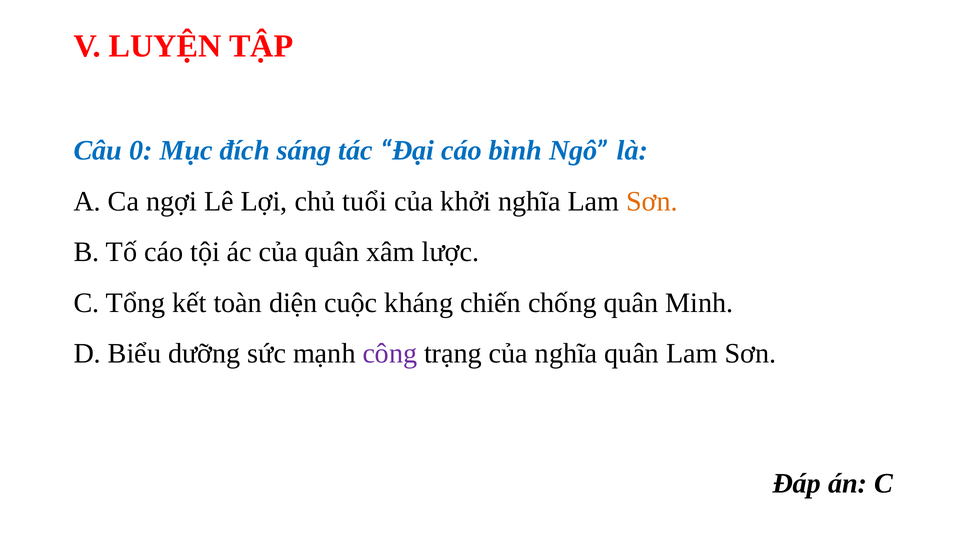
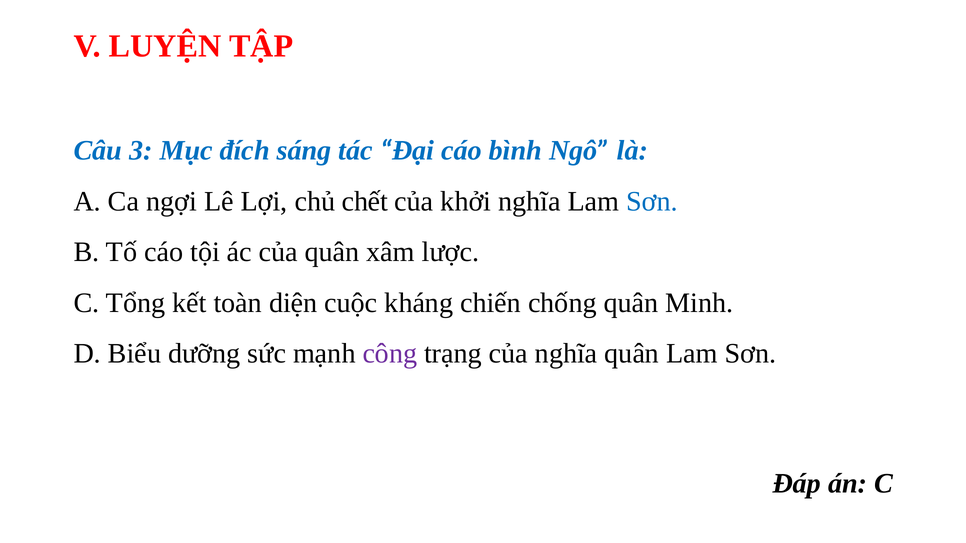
0: 0 -> 3 (141, 151)
tuổi: tuổi -> chết (365, 201)
Sơn colour: orange -> blue (652, 201)
